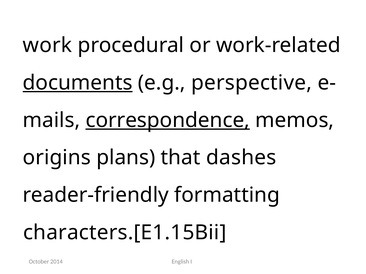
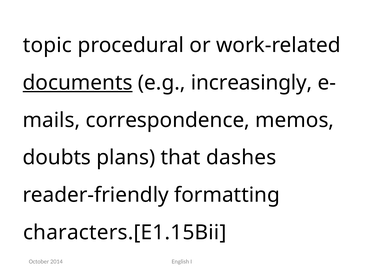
work: work -> topic (47, 45)
perspective: perspective -> increasingly (252, 83)
correspondence underline: present -> none (168, 120)
origins: origins -> doubts (57, 158)
